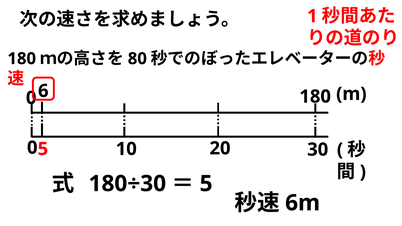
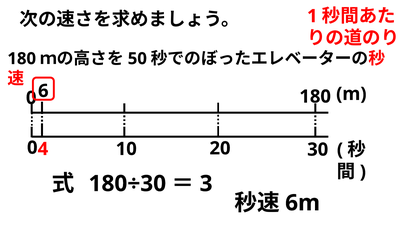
80: 80 -> 50 (137, 59)
0 5: 5 -> 4 (43, 149)
5: 5 -> 3 (206, 184)
